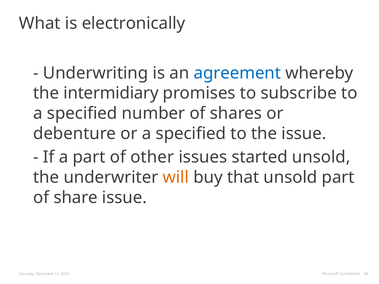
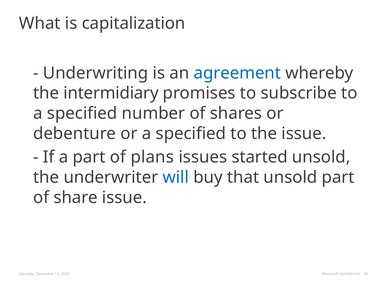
electronically: electronically -> capitalization (134, 23)
other: other -> plans (152, 157)
will colour: orange -> blue (176, 178)
